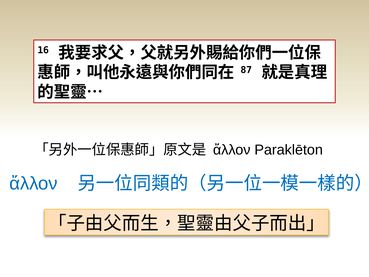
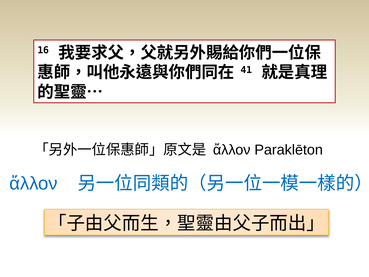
87: 87 -> 41 (246, 70)
